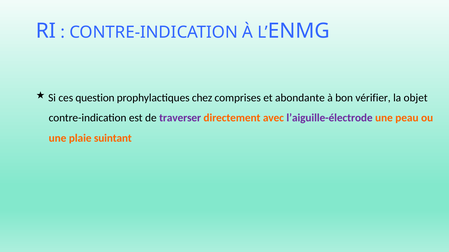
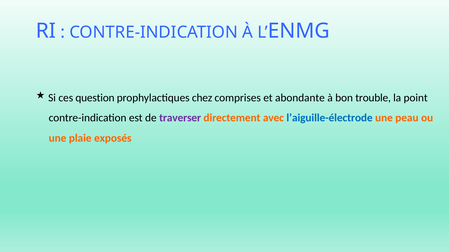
vérifier: vérifier -> trouble (373, 98)
objet: objet -> point (416, 98)
l’aiguille-électrode colour: purple -> blue (330, 118)
suintant: suintant -> exposés (113, 138)
